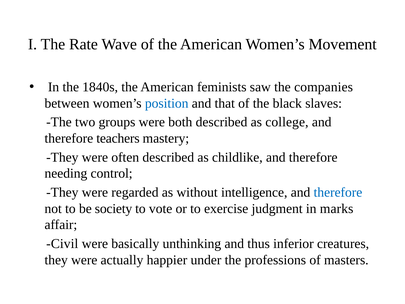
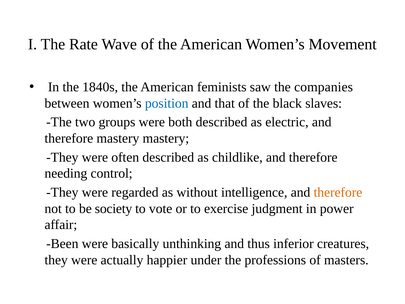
college: college -> electric (287, 122)
therefore teachers: teachers -> mastery (118, 138)
therefore colour: blue -> orange (338, 192)
marks: marks -> power (337, 208)
Civil: Civil -> Been (62, 244)
